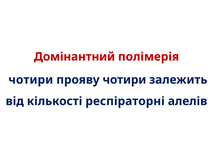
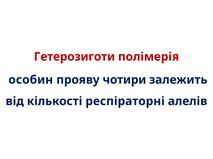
Домінантний: Домінантний -> Гетерозиготи (74, 57)
чотири: чотири -> особин (31, 80)
